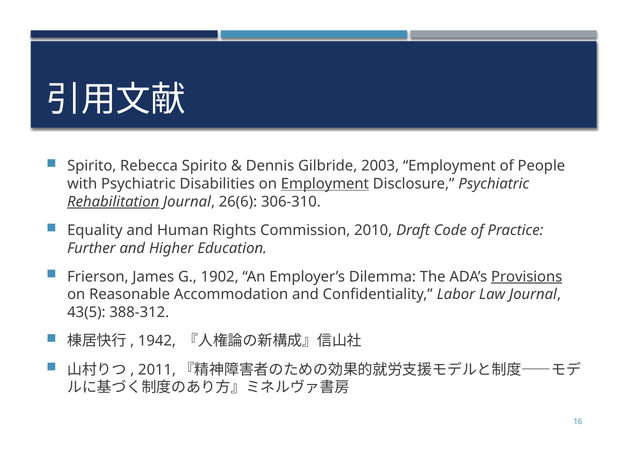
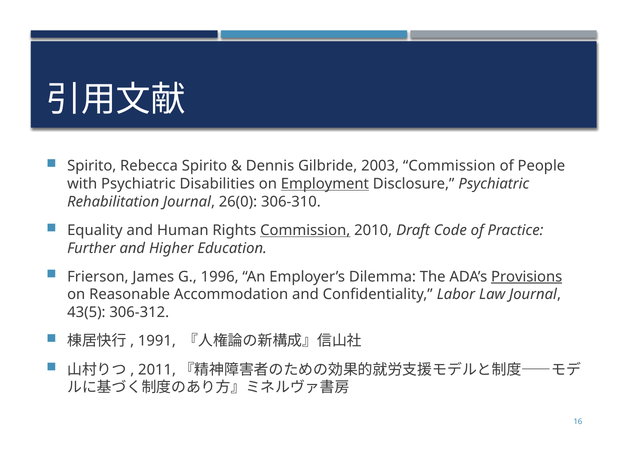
2003 Employment: Employment -> Commission (449, 166)
Rehabilitation underline: present -> none (113, 202)
26(6: 26(6 -> 26(0 (238, 202)
Commission underline: none -> present (305, 230)
1902: 1902 -> 1996 (220, 277)
388-312: 388-312 -> 306-312 (139, 312)
1942: 1942 -> 1991 (157, 341)
